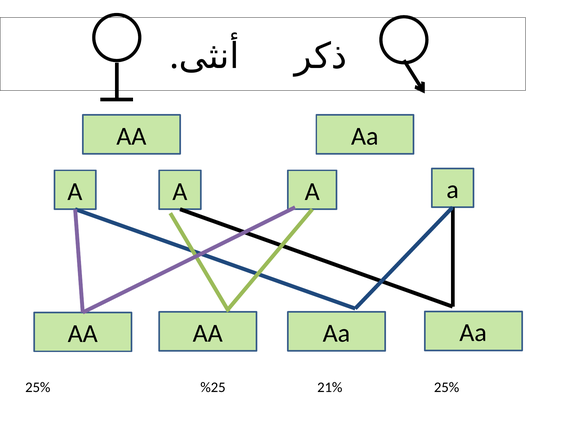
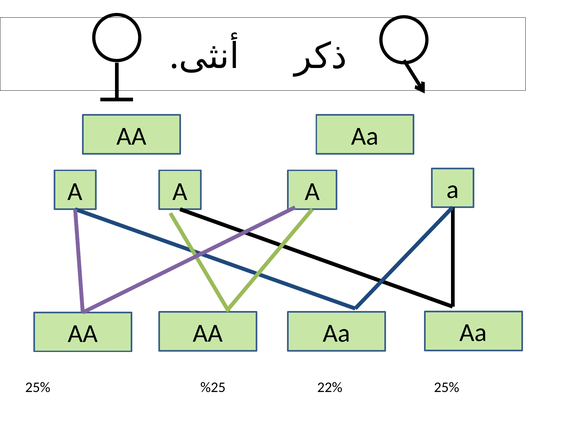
21%: 21% -> 22% (330, 387)
